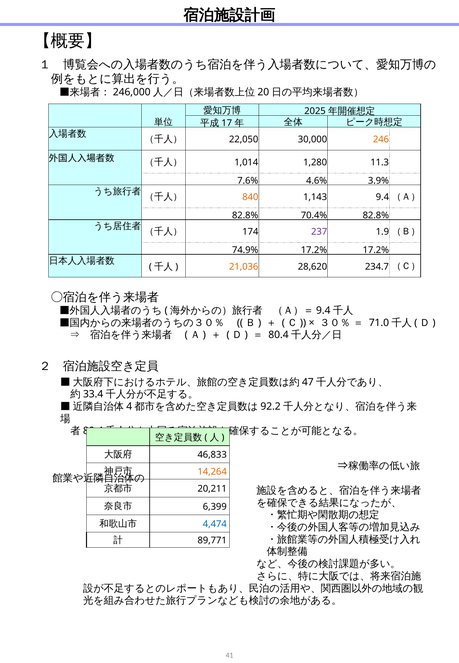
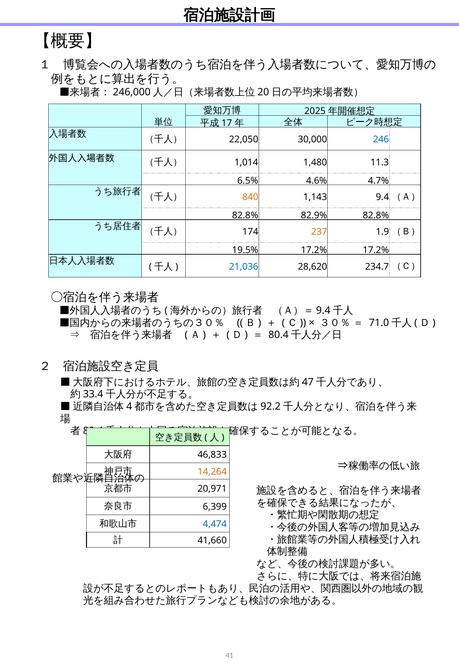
246 colour: orange -> blue (381, 140)
1,280: 1,280 -> 1,480 (315, 163)
7.6%: 7.6% -> 6.5% (248, 181)
3.9%: 3.9% -> 4.7% (378, 181)
70.4%: 70.4% -> 82.9% (314, 215)
237 colour: purple -> orange (319, 232)
74.9%: 74.9% -> 19.5% (245, 250)
21,036 colour: orange -> blue (244, 267)
20,211: 20,211 -> 20,971 (212, 489)
89,771: 89,771 -> 41,660 (212, 540)
